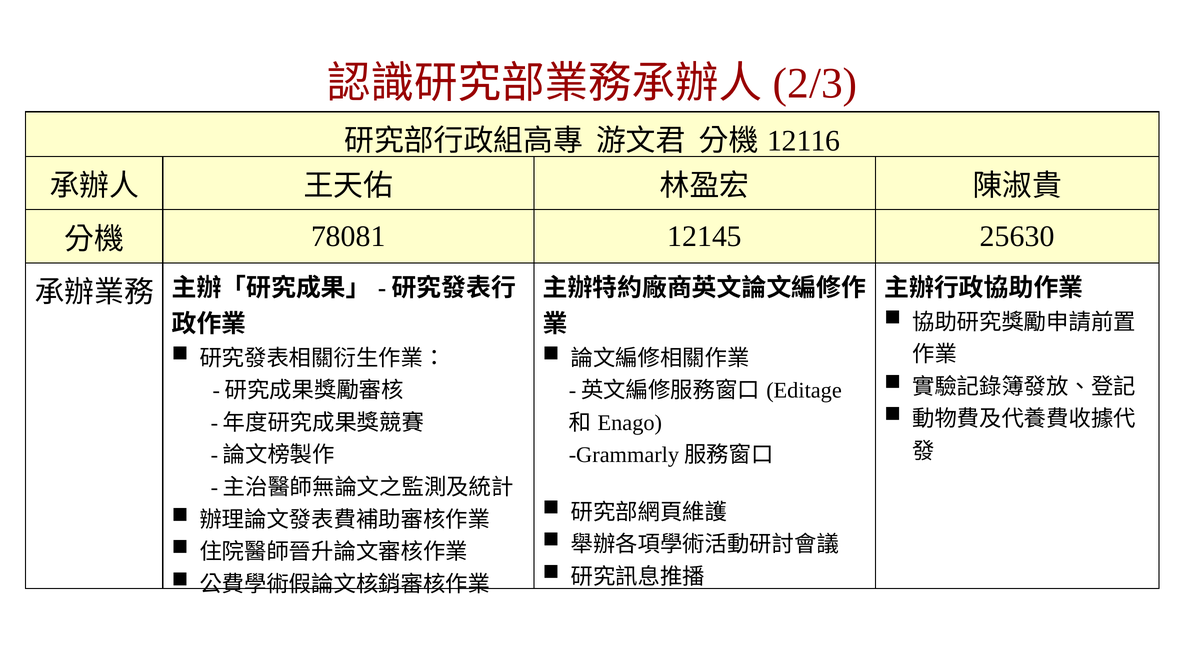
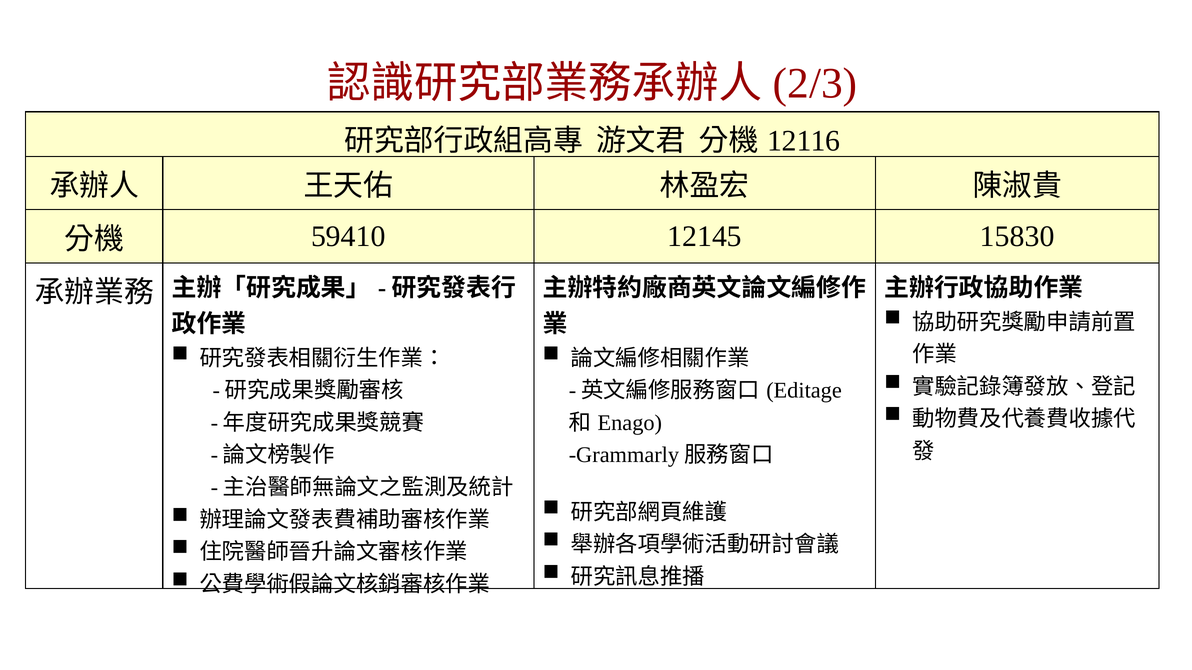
78081: 78081 -> 59410 (348, 237)
25630: 25630 -> 15830 (1017, 237)
